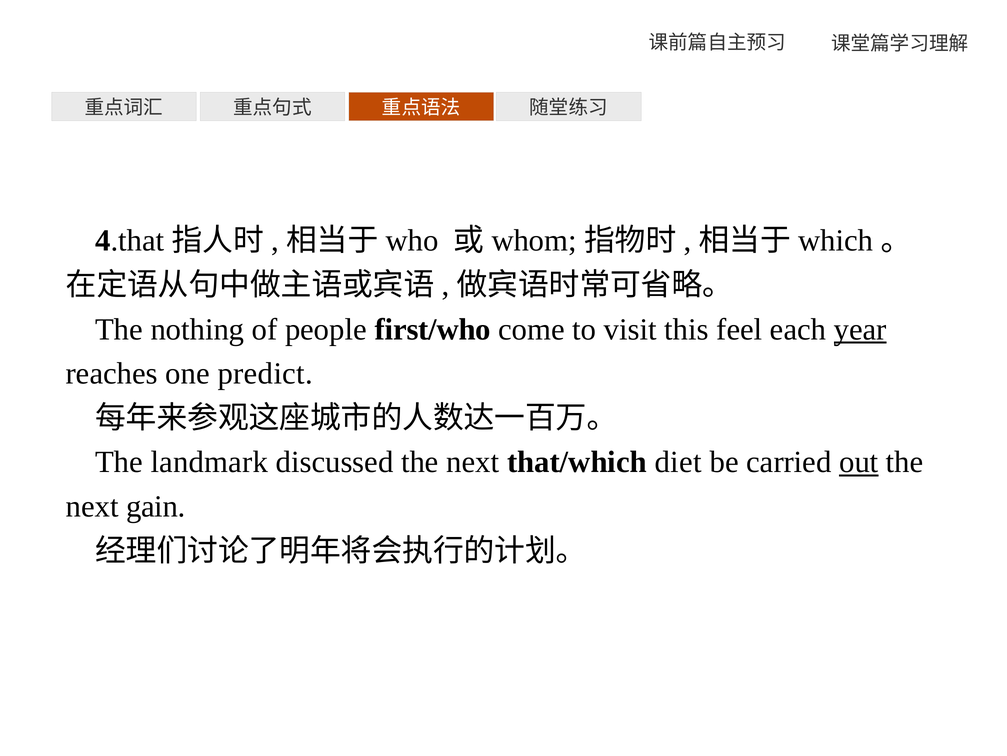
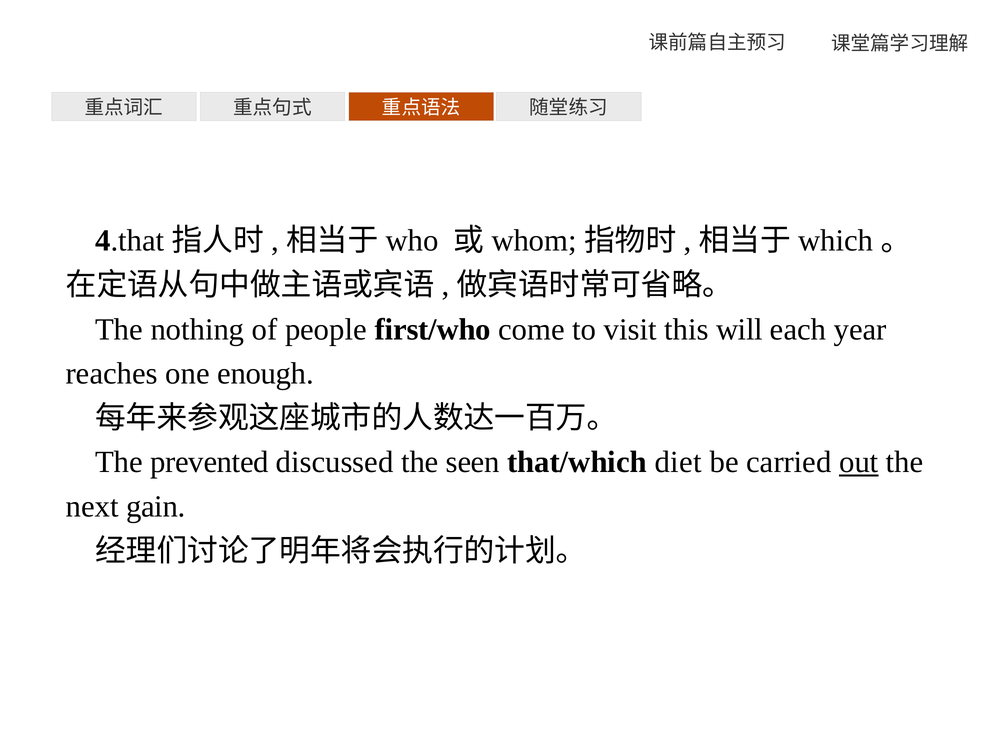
feel: feel -> will (740, 329)
year underline: present -> none (860, 329)
predict: predict -> enough (266, 373)
landmark: landmark -> prevented (209, 462)
discussed the next: next -> seen (473, 462)
